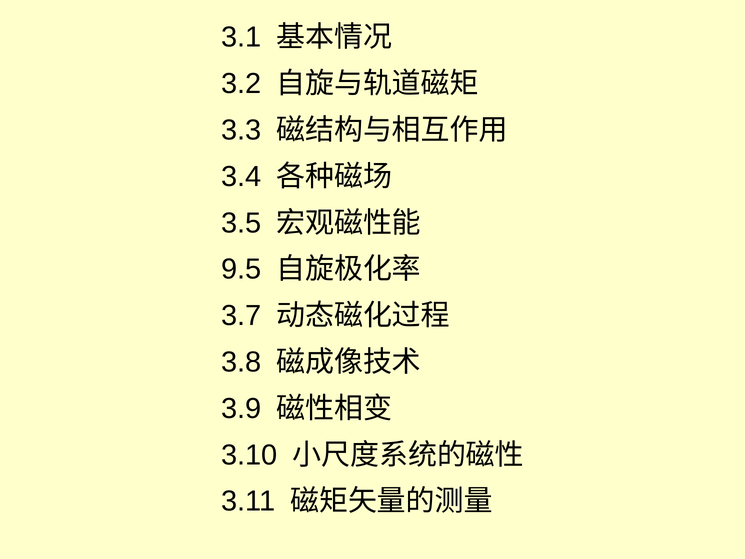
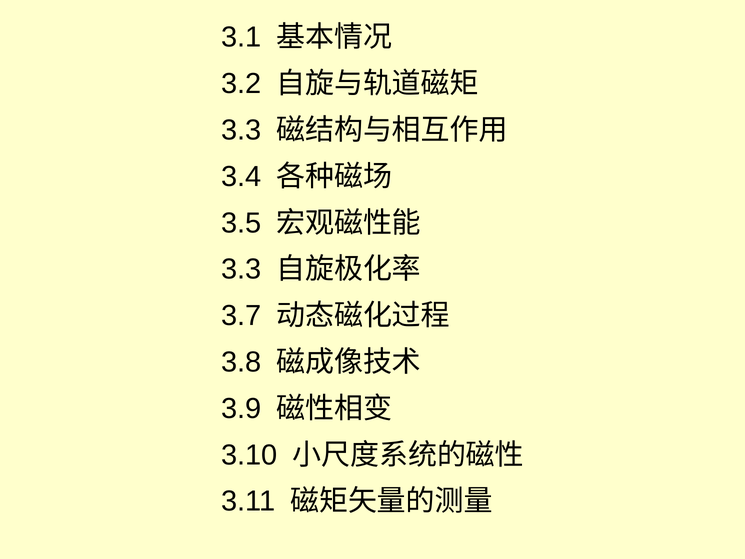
9.5: 9.5 -> 3.3 (241, 269)
